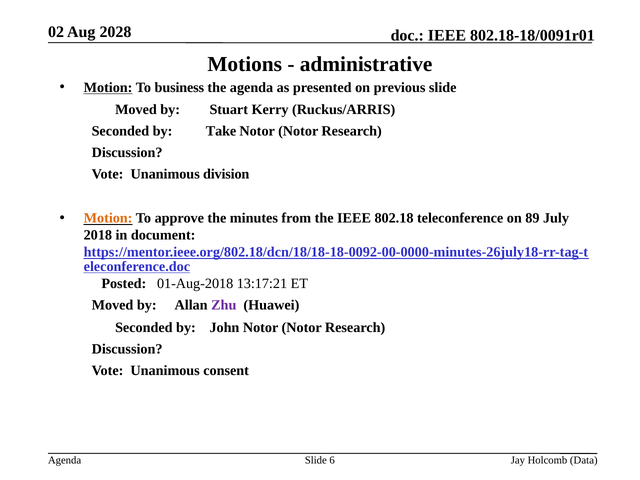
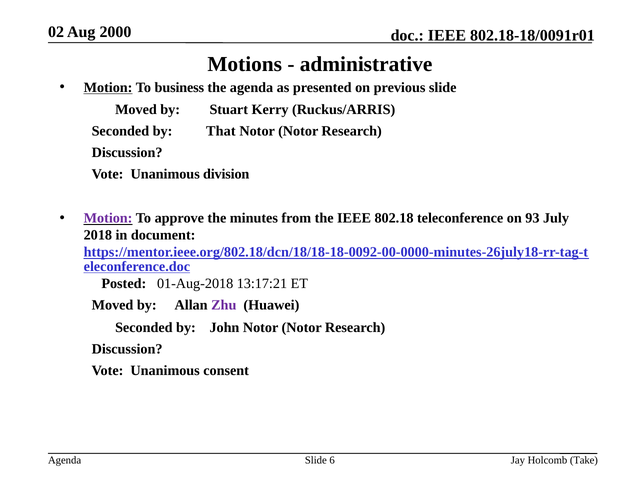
2028: 2028 -> 2000 (115, 32)
Take: Take -> That (221, 131)
Motion colour: orange -> purple (108, 218)
89: 89 -> 93 (532, 218)
Data: Data -> Take (584, 460)
